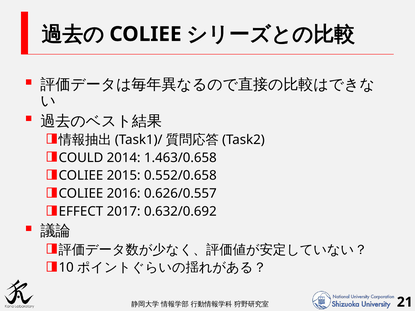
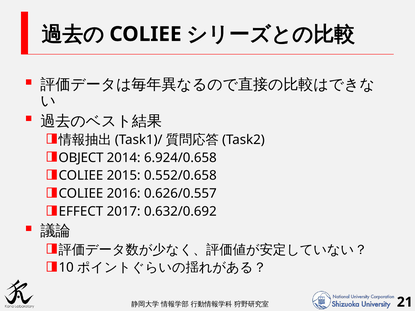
COULD: COULD -> OBJECT (81, 158)
1.463/0.658: 1.463/0.658 -> 6.924/0.658 (180, 158)
